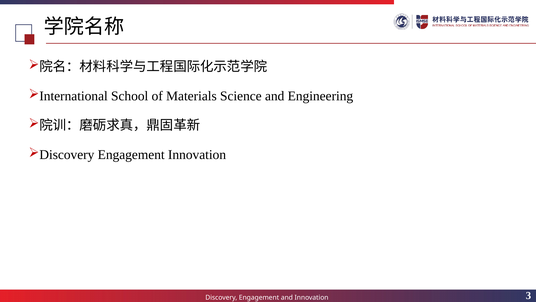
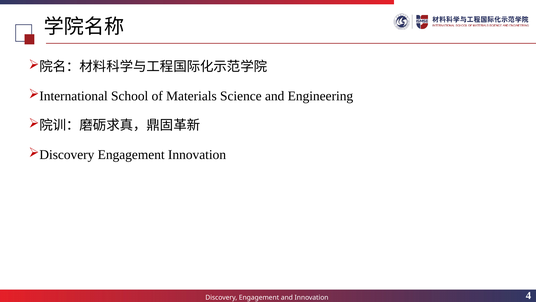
3: 3 -> 4 (528, 295)
